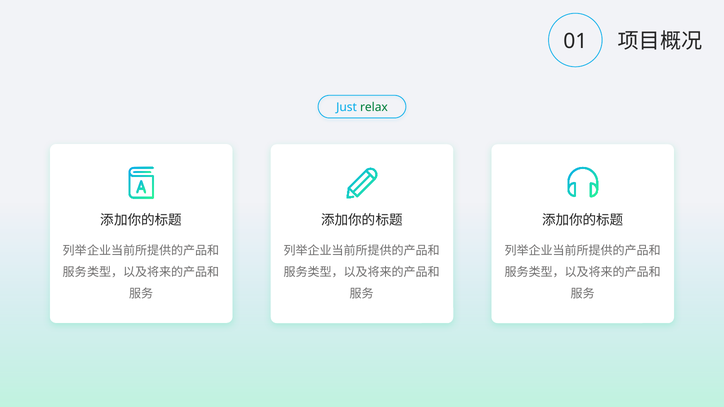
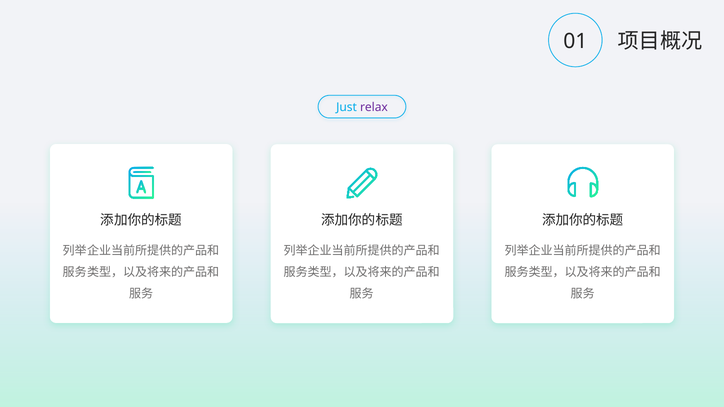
relax colour: green -> purple (374, 107)
